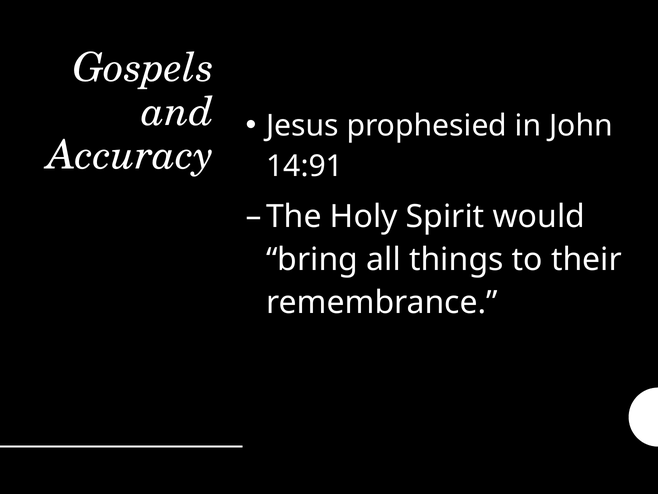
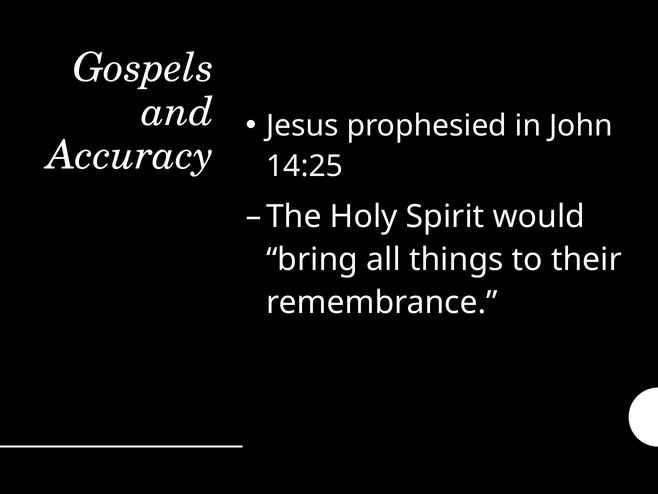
14:91: 14:91 -> 14:25 (305, 166)
